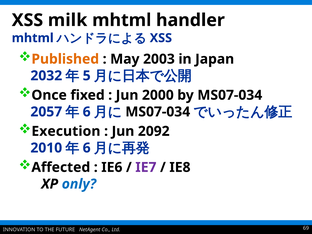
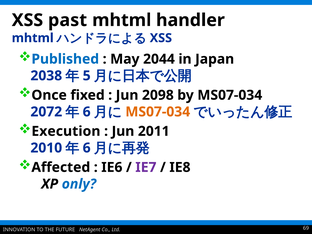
milk: milk -> past (68, 20)
Published colour: orange -> blue (65, 59)
2003: 2003 -> 2044 (159, 59)
2032: 2032 -> 2038 (46, 76)
2000: 2000 -> 2098 (158, 95)
2057: 2057 -> 2072 (46, 112)
MS07-034 colour: black -> orange (158, 112)
2092: 2092 -> 2011 (154, 131)
